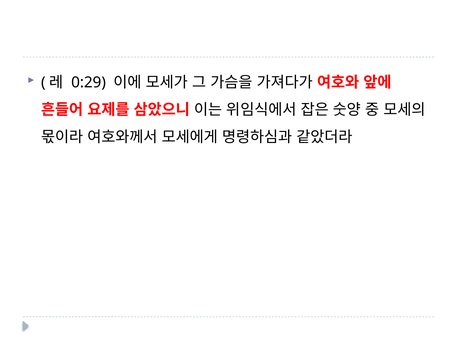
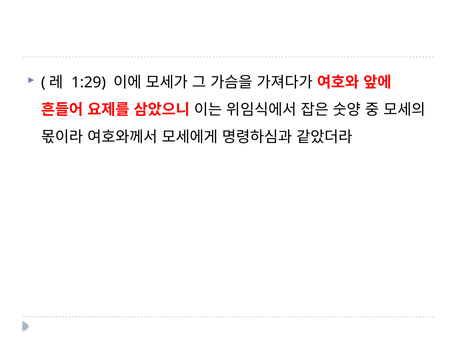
0:29: 0:29 -> 1:29 (89, 83)
